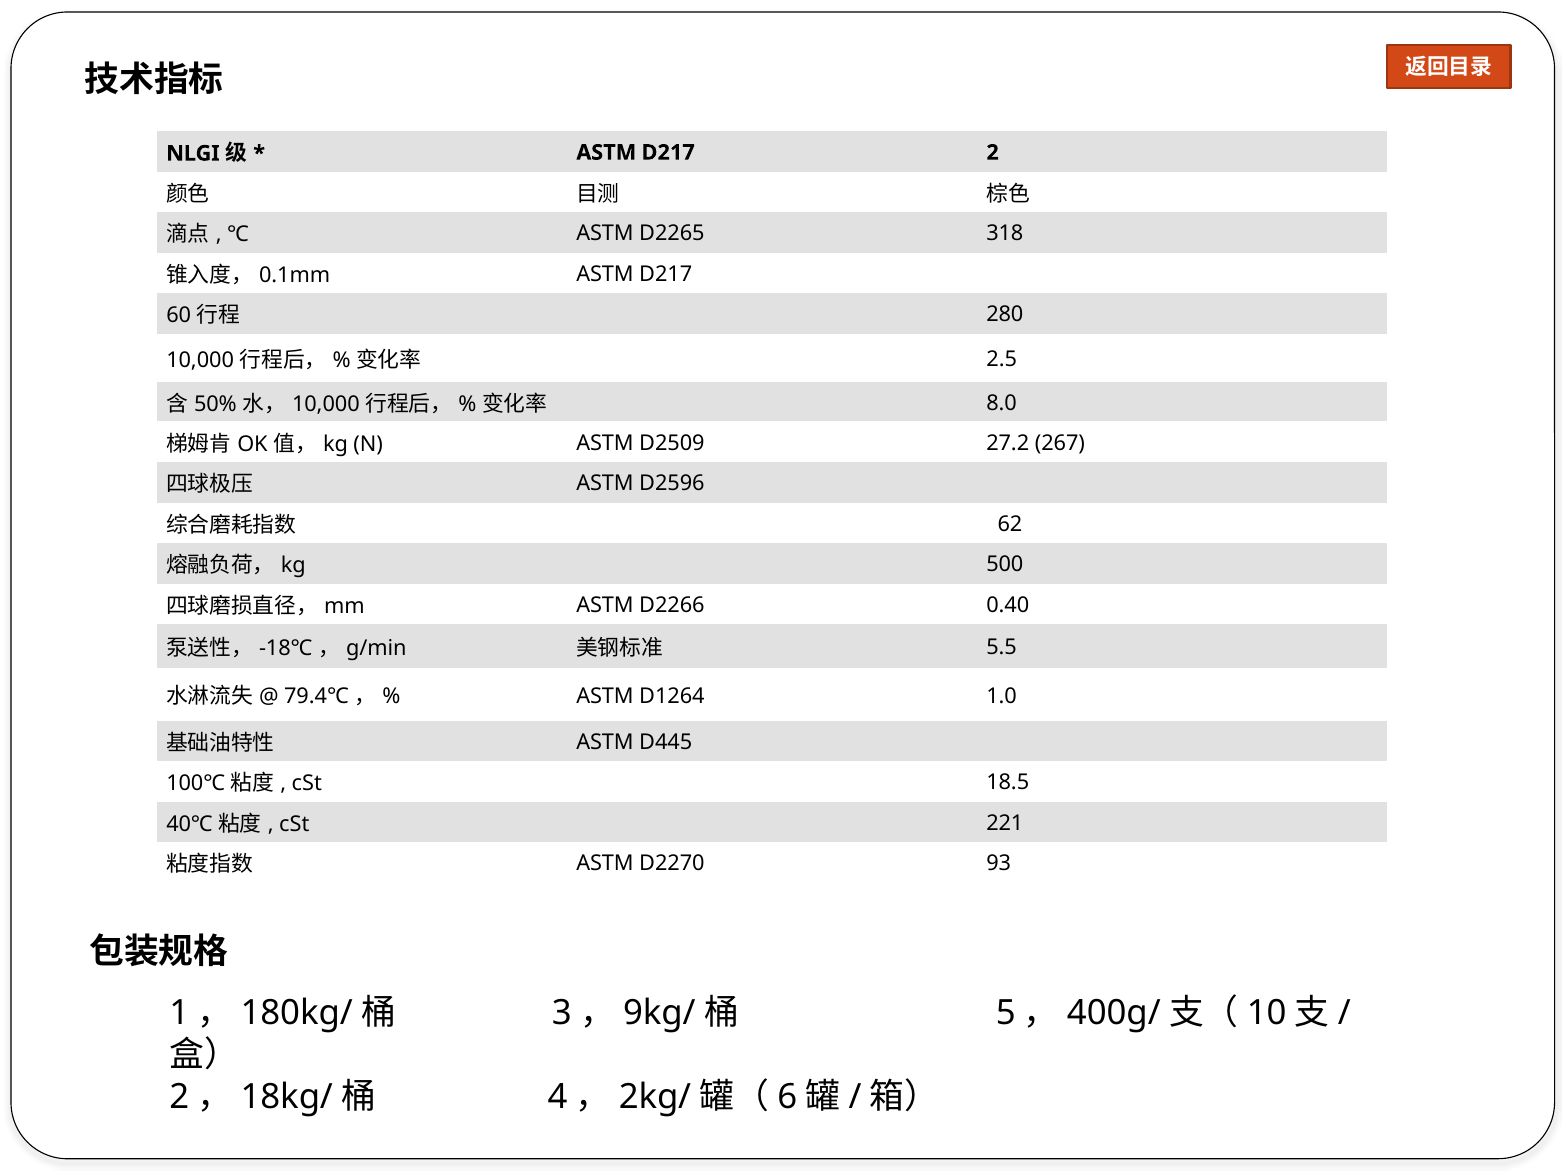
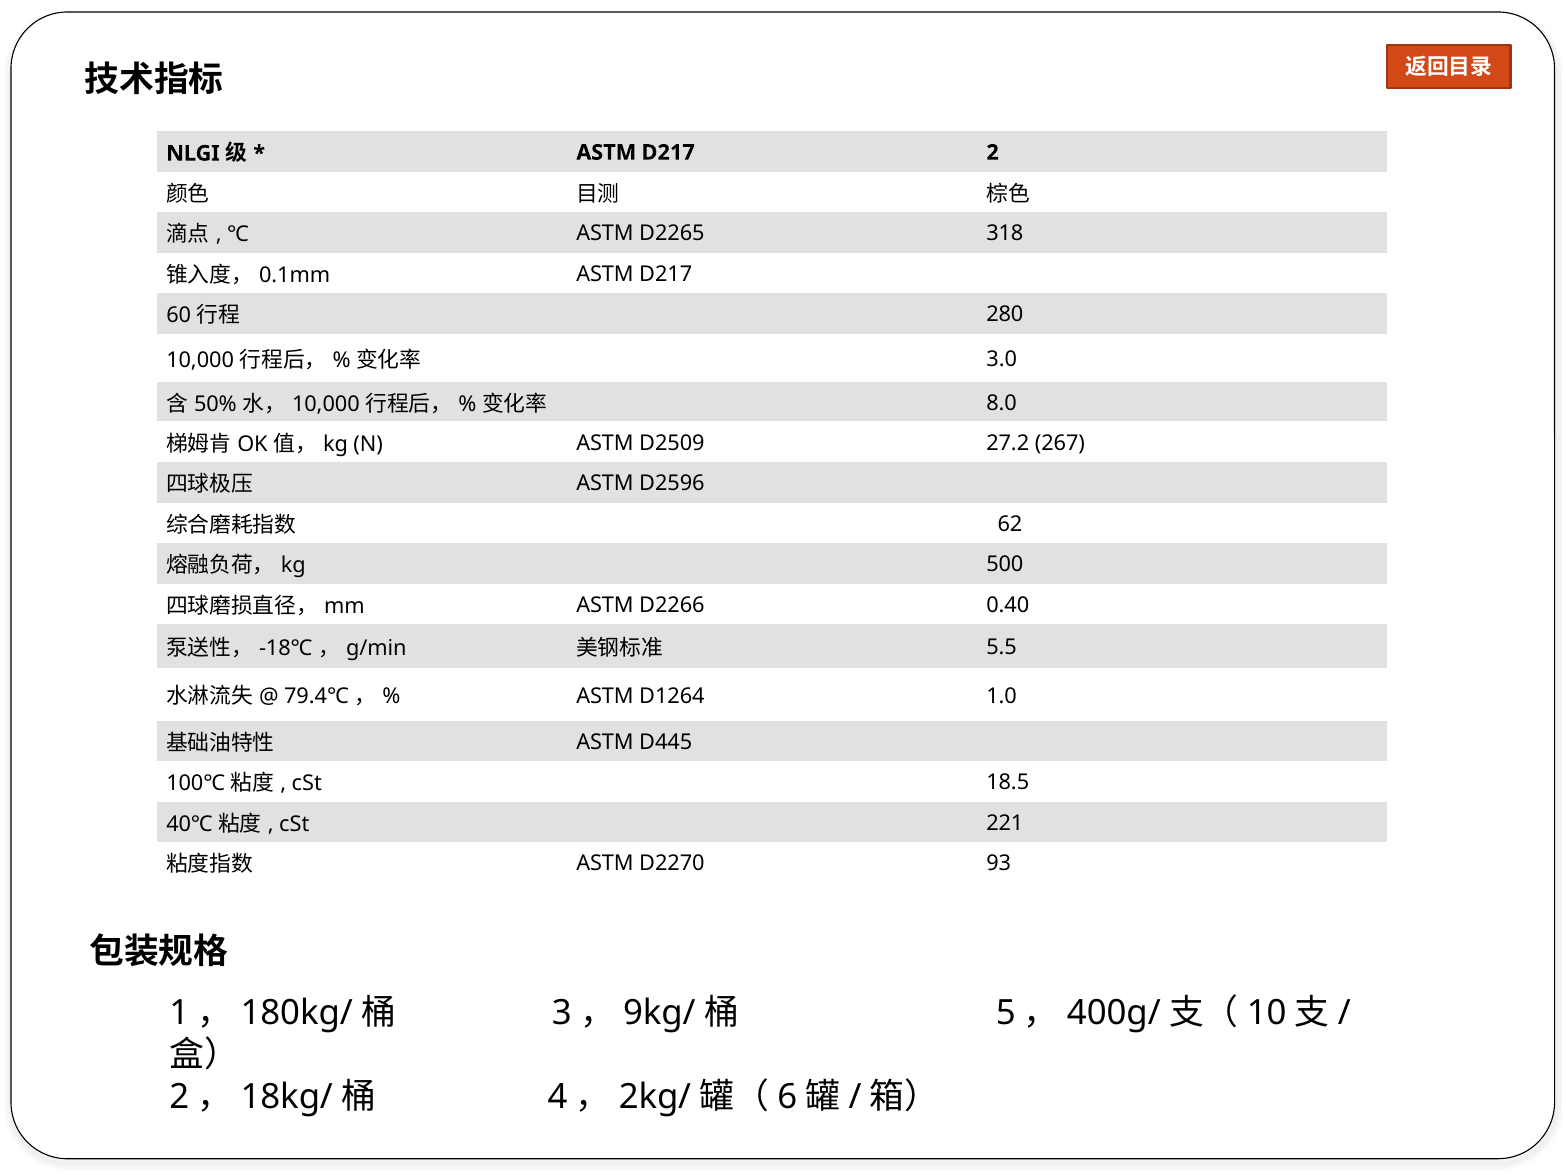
2.5: 2.5 -> 3.0 (1002, 359)
